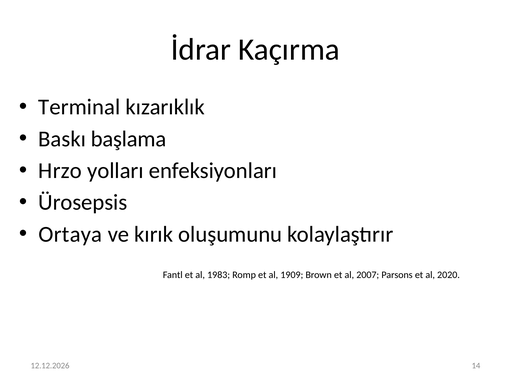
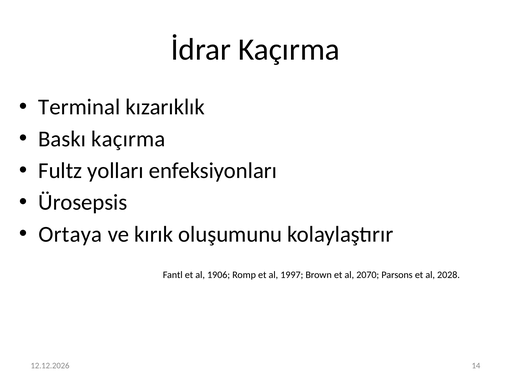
Baskı başlama: başlama -> kaçırma (128, 139)
Hrzo: Hrzo -> Fultz (60, 171)
1983: 1983 -> 1906 (219, 275)
1909: 1909 -> 1997 (292, 275)
2007: 2007 -> 2070 (368, 275)
2020: 2020 -> 2028 (449, 275)
